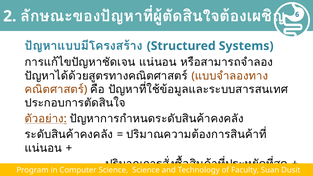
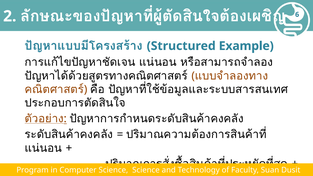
Systems: Systems -> Example (246, 46)
